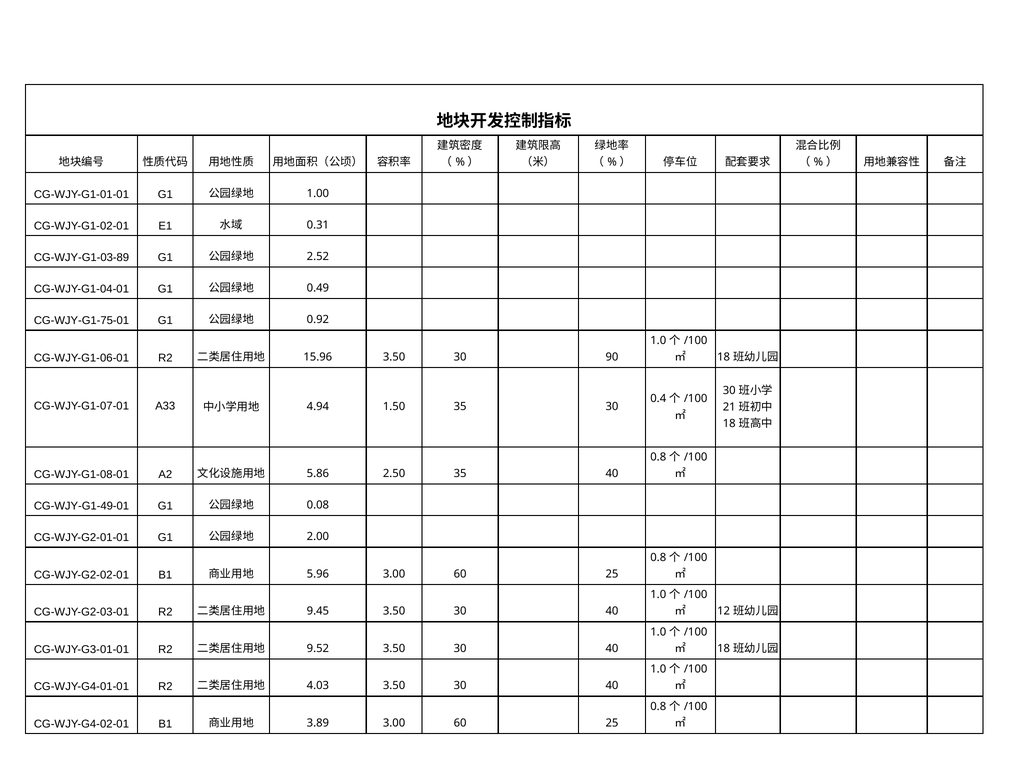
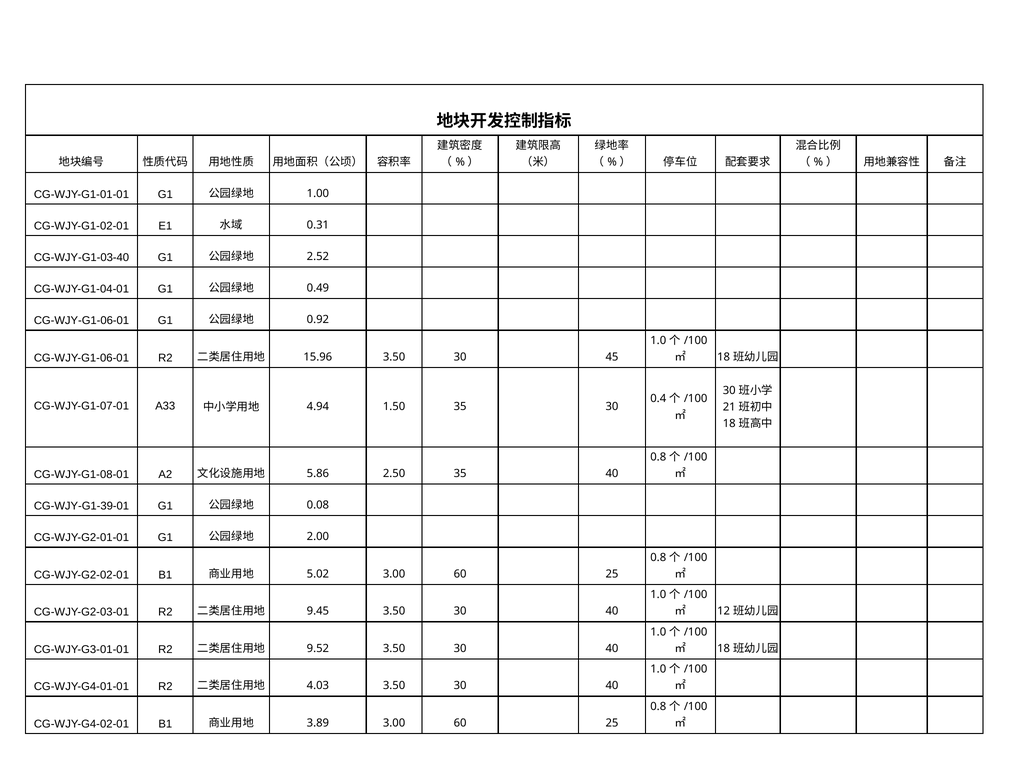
CG-WJY-G1-03-89: CG-WJY-G1-03-89 -> CG-WJY-G1-03-40 (81, 258)
CG-WJY-G1-75-01: CG-WJY-G1-75-01 -> CG-WJY-G1-06-01 (81, 321)
90: 90 -> 45 (612, 357)
CG-WJY-G1-49-01: CG-WJY-G1-49-01 -> CG-WJY-G1-39-01 (81, 506)
5.96: 5.96 -> 5.02 (318, 574)
